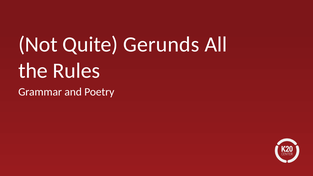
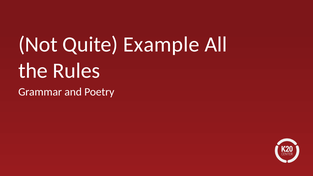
Gerunds: Gerunds -> Example (161, 45)
